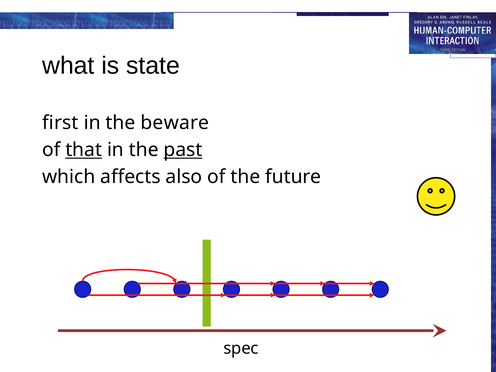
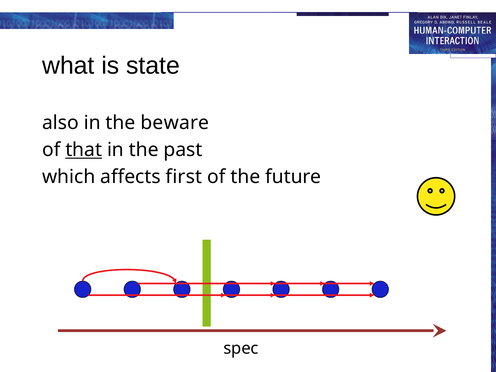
first: first -> also (60, 123)
past underline: present -> none (183, 150)
also: also -> first (184, 177)
